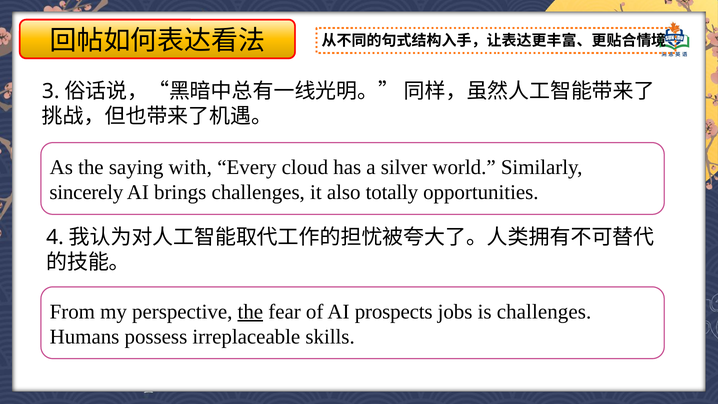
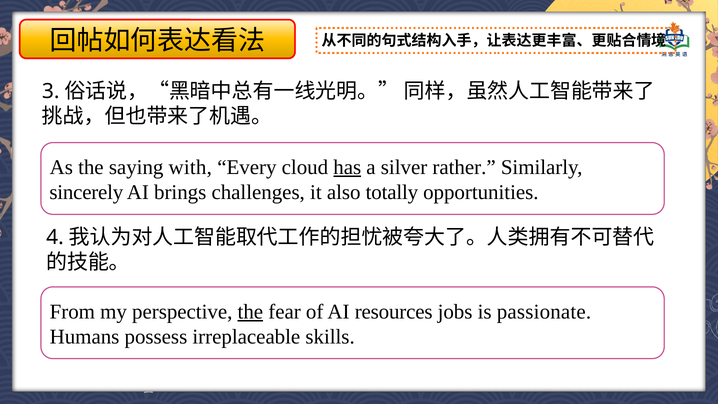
has underline: none -> present (347, 167)
world: world -> rather (464, 167)
prospects: prospects -> resources (394, 312)
is challenges: challenges -> passionate (544, 312)
